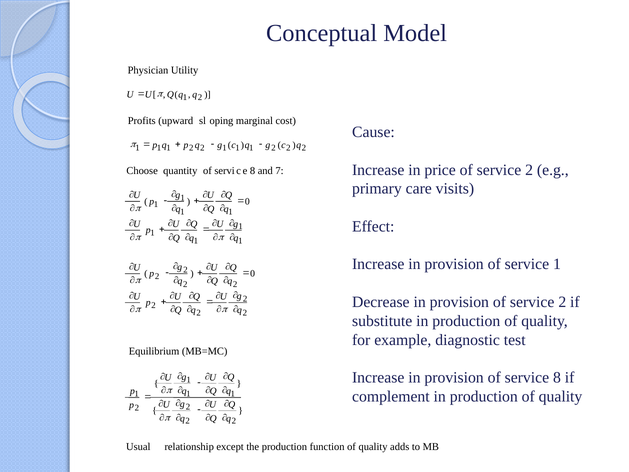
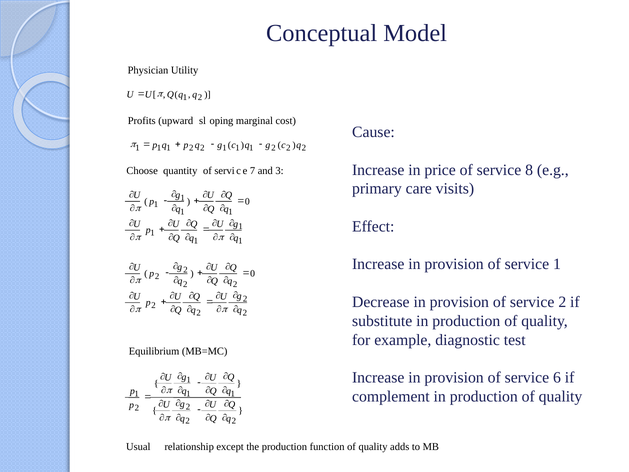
price of service 2: 2 -> 8 (529, 170)
quantity of service 8: 8 -> 7 (253, 171)
7: 7 -> 3 (280, 171)
provision of service 8: 8 -> 6 (557, 377)
